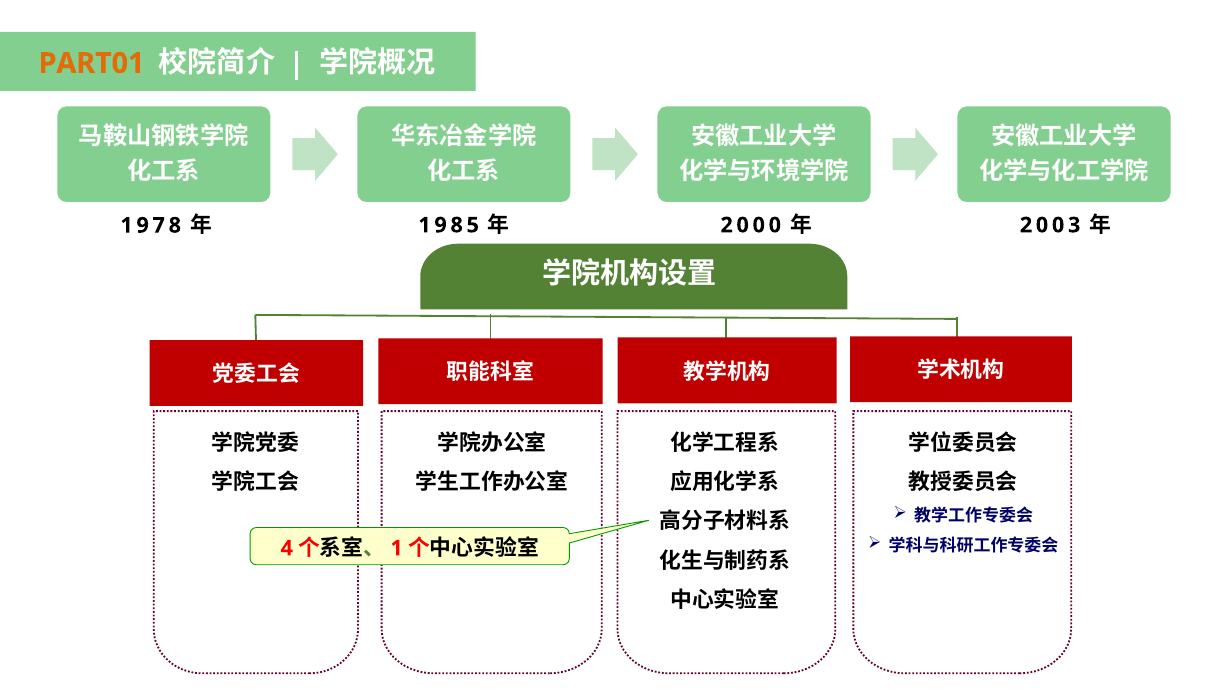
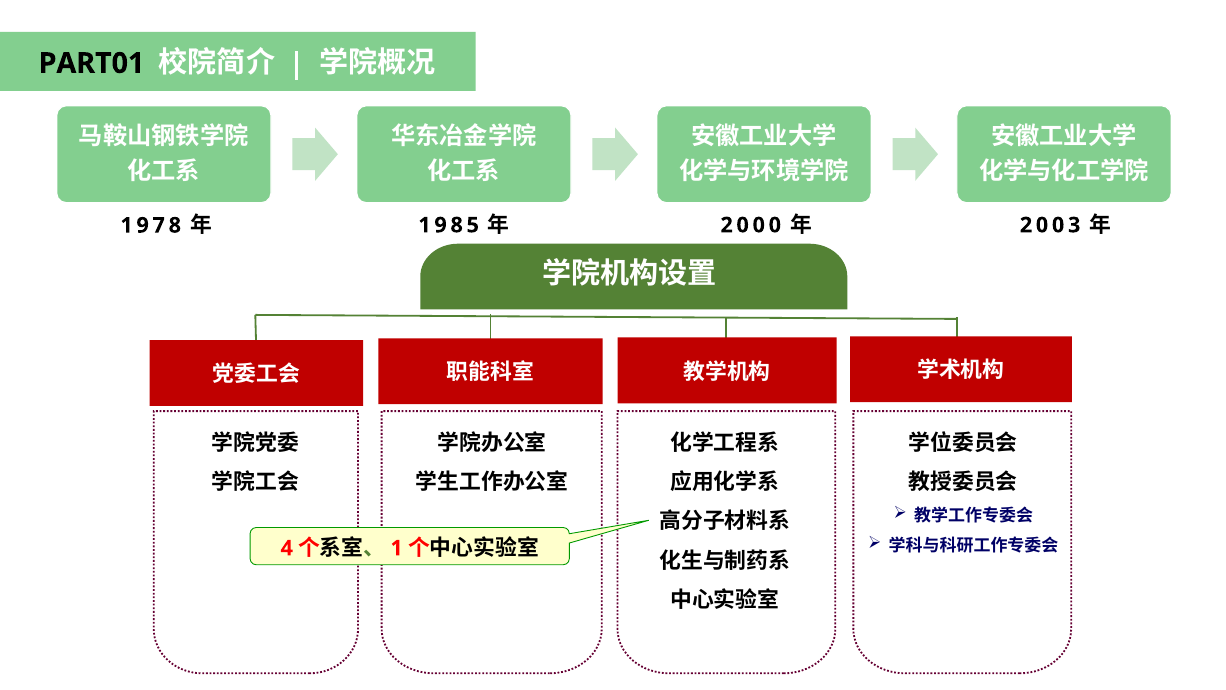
PART01 colour: orange -> black (92, 63)
